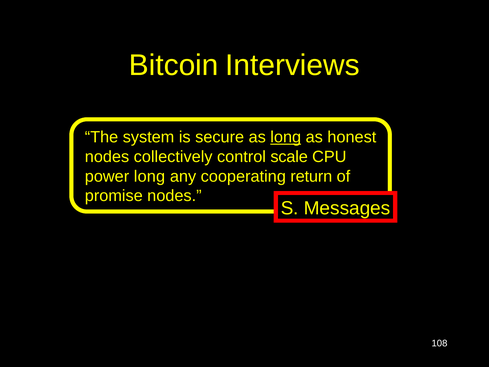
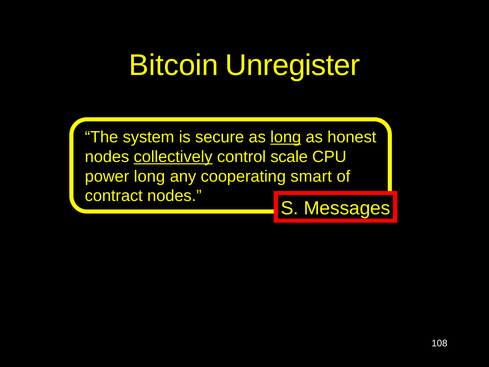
Interviews: Interviews -> Unregister (293, 65)
collectively underline: none -> present (173, 157)
return: return -> smart (311, 176)
promise: promise -> contract (114, 196)
